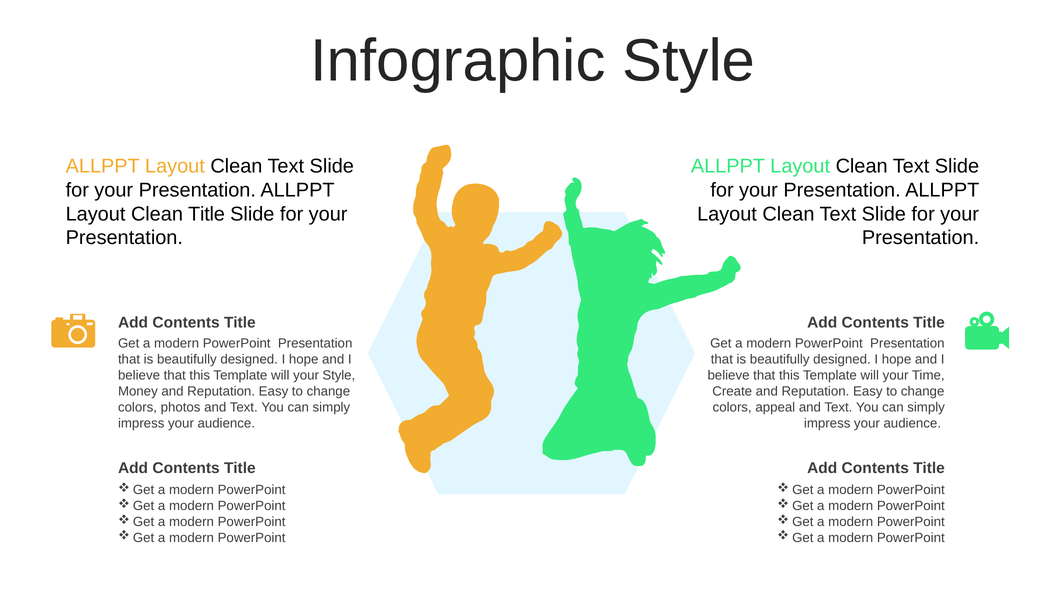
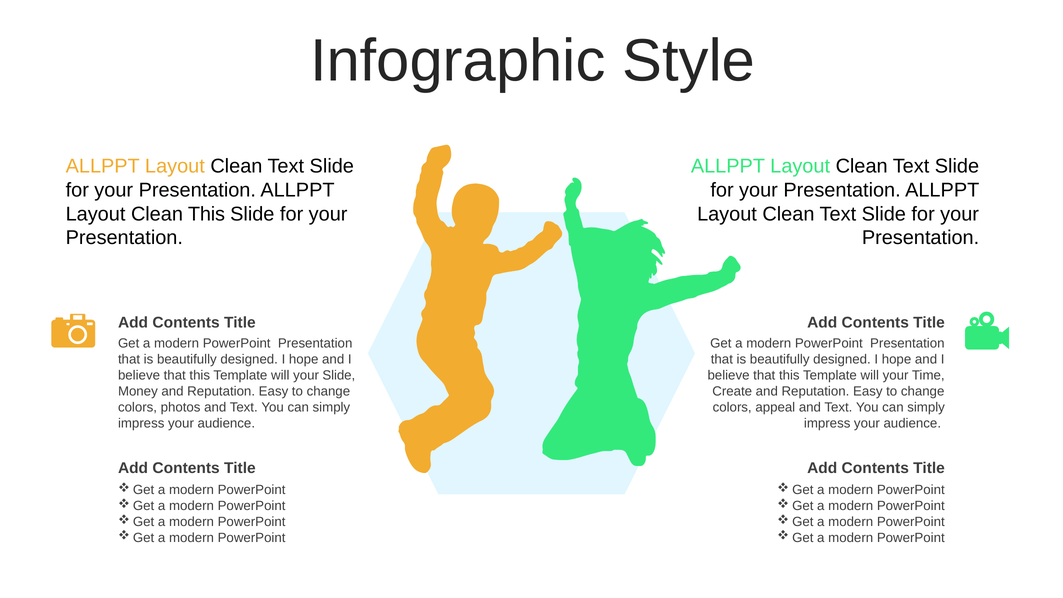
Clean Title: Title -> This (207, 214)
your Style: Style -> Slide (339, 375)
